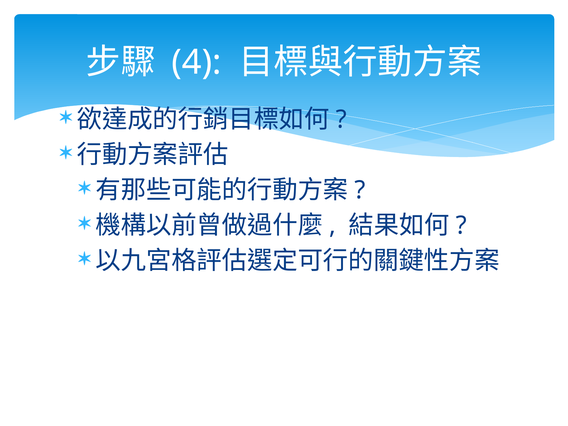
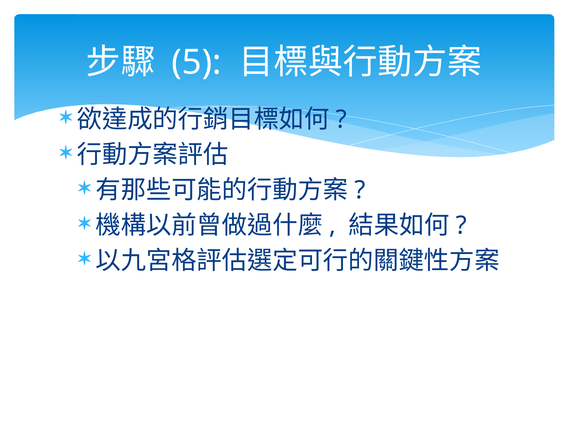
4: 4 -> 5 (197, 62)
